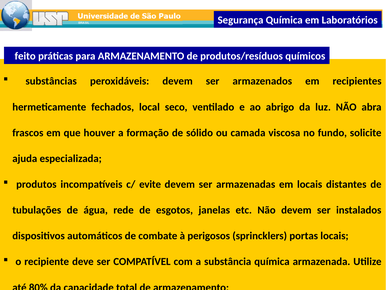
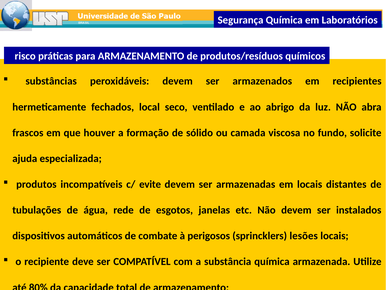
feito: feito -> risco (25, 56)
portas: portas -> lesões (304, 236)
